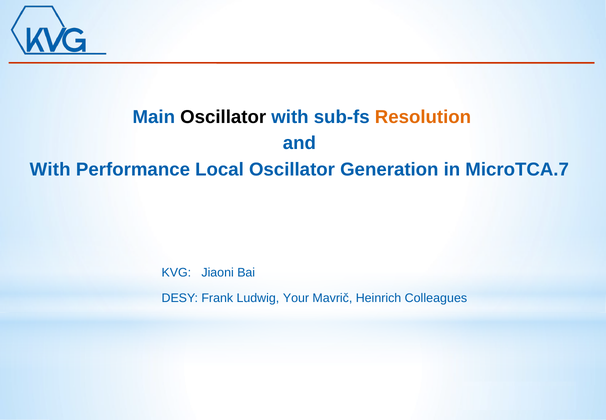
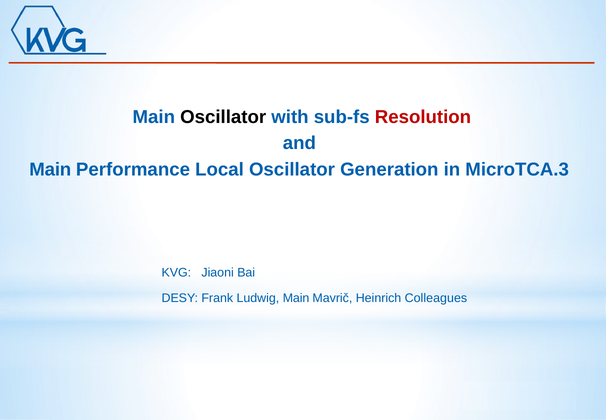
Resolution colour: orange -> red (423, 117)
With: With -> Main (50, 169)
MicroTCA.7: MicroTCA.7 -> MicroTCA.3 (517, 169)
Ludwig Your: Your -> Main (296, 298)
